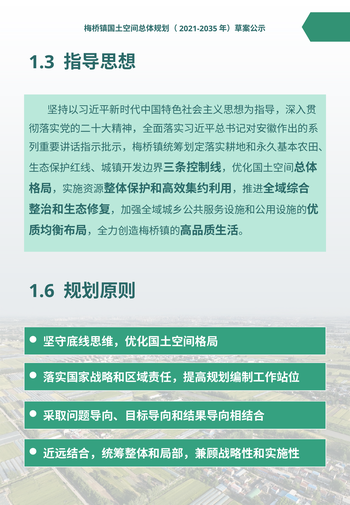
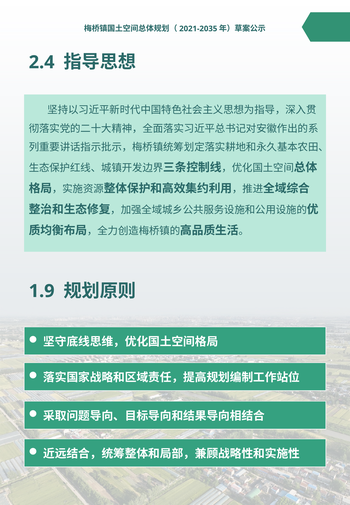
1.3: 1.3 -> 2.4 (42, 62)
1.6: 1.6 -> 1.9 (42, 291)
